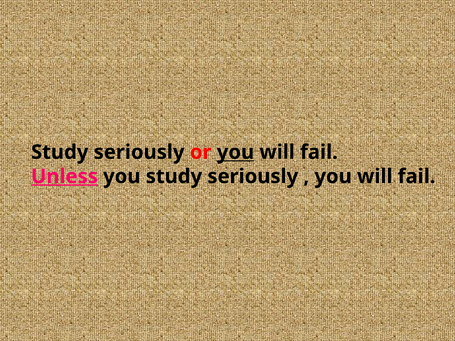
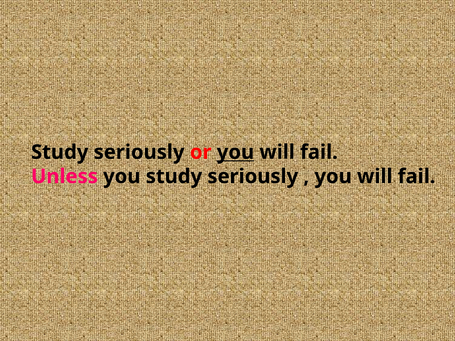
Unless underline: present -> none (64, 177)
